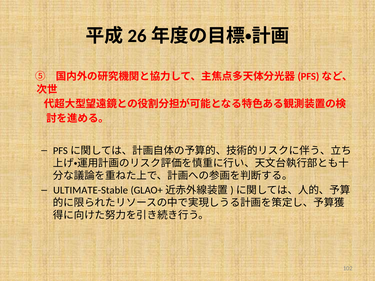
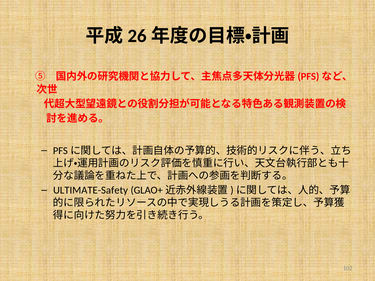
ULTIMATE-Stable: ULTIMATE-Stable -> ULTIMATE-Safety (91, 190)
